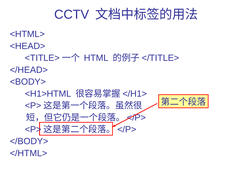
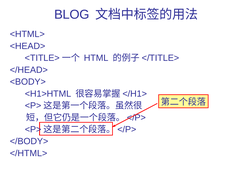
CCTV: CCTV -> BLOG (72, 14)
